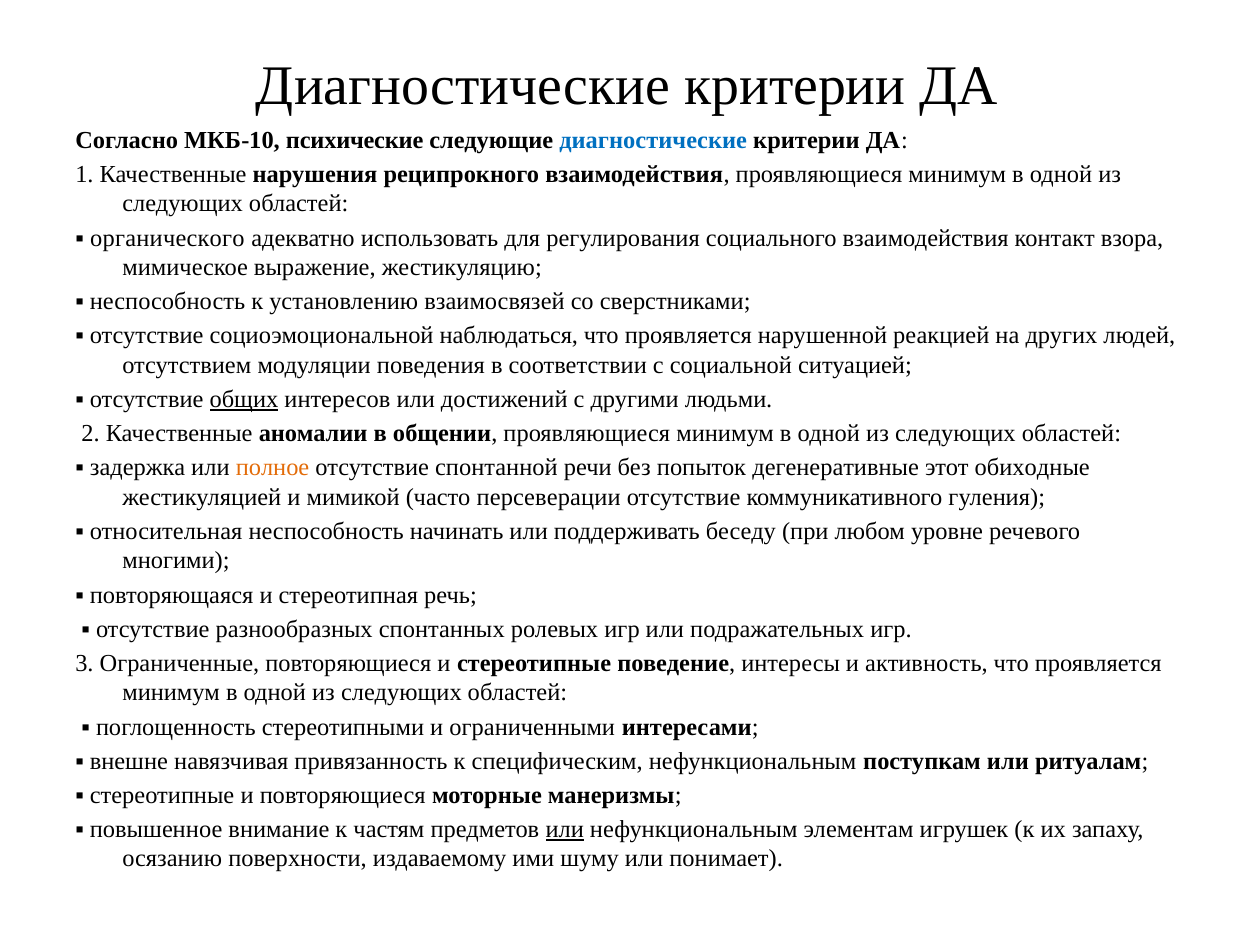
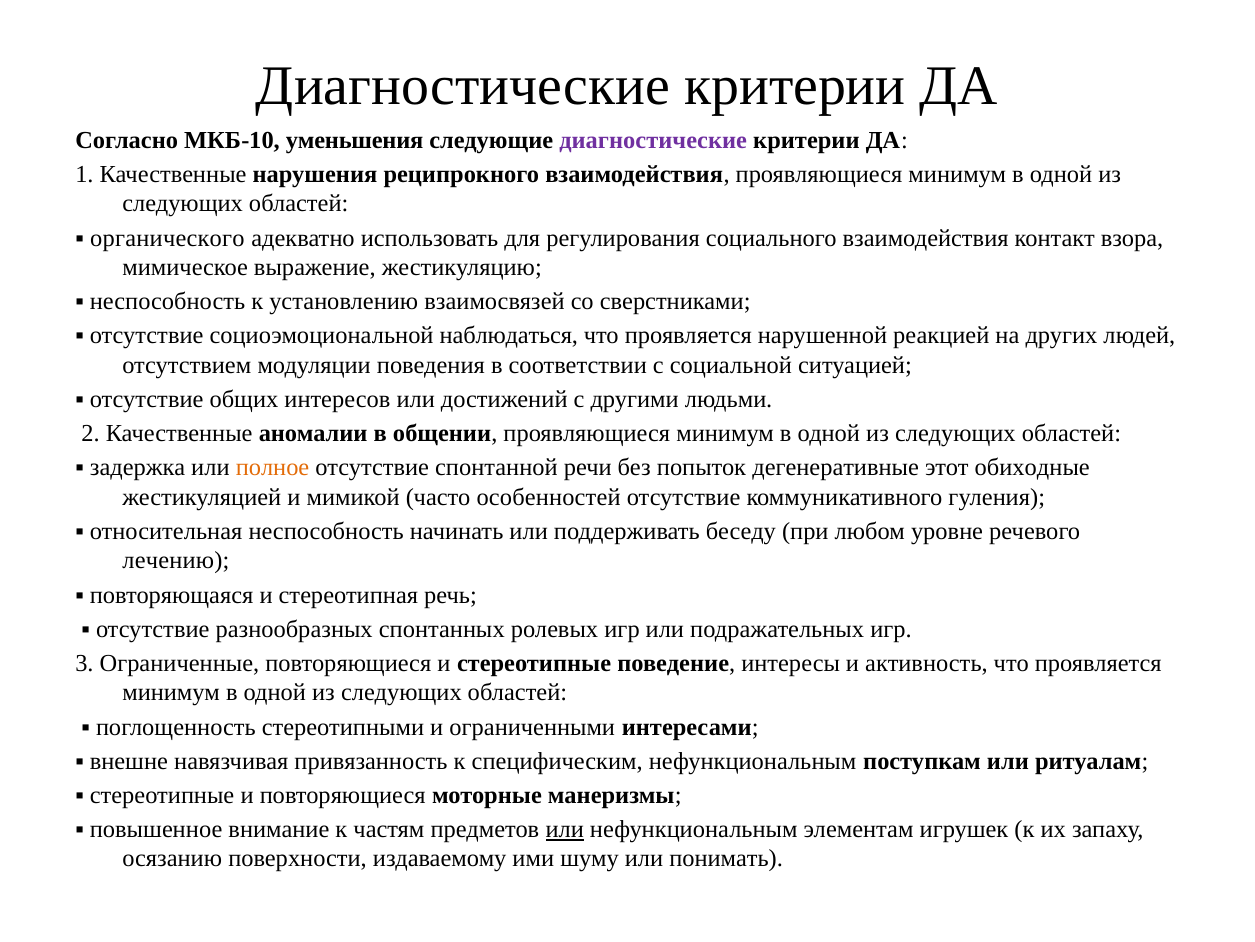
психические: психические -> уменьшения (355, 140)
диагностические colour: blue -> purple (653, 140)
общих underline: present -> none (244, 399)
персеверации: персеверации -> особенностей (549, 497)
многими: многими -> лечению (176, 560)
понимает: понимает -> понимать (726, 858)
